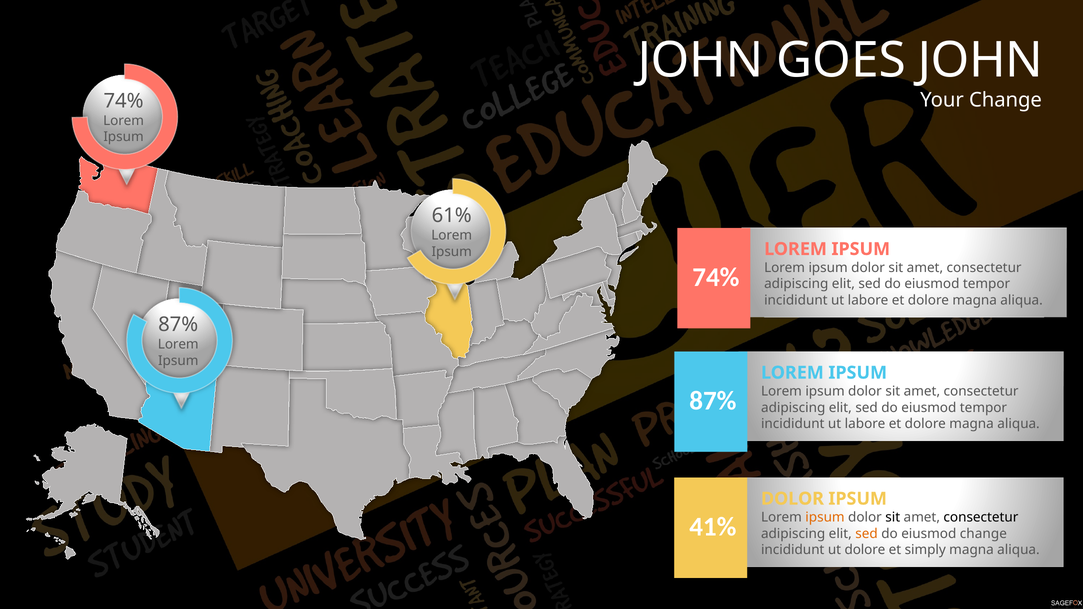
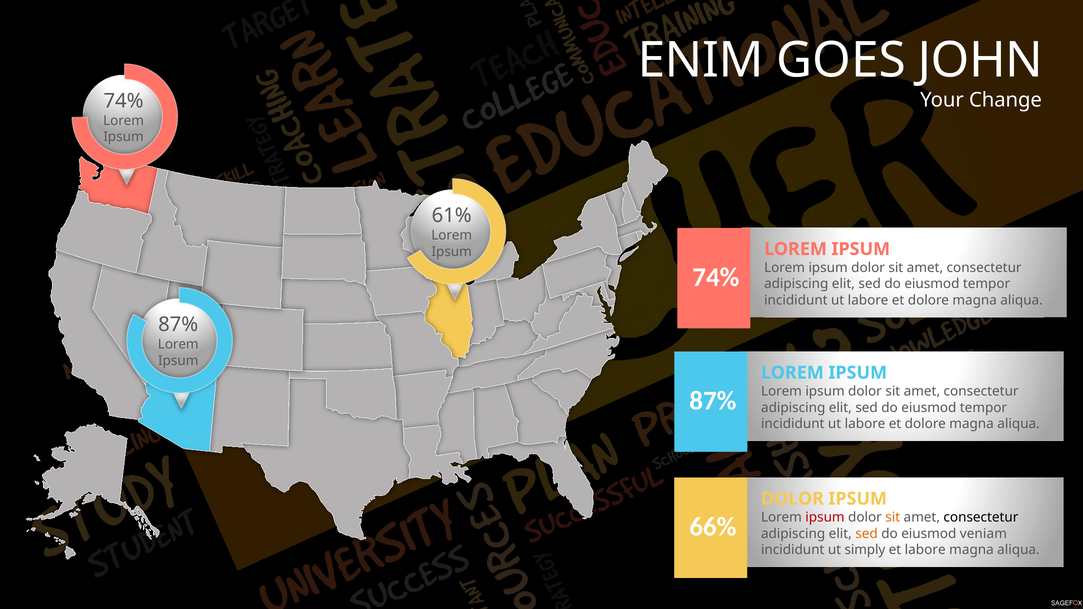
JOHN: JOHN -> ENIM (701, 60)
ipsum colour: orange -> red (825, 517)
sit colour: black -> orange (893, 517)
41%: 41% -> 66% (713, 527)
eiusmod change: change -> veniam (983, 534)
ut dolore: dolore -> simply (865, 550)
et simply: simply -> labore (925, 550)
